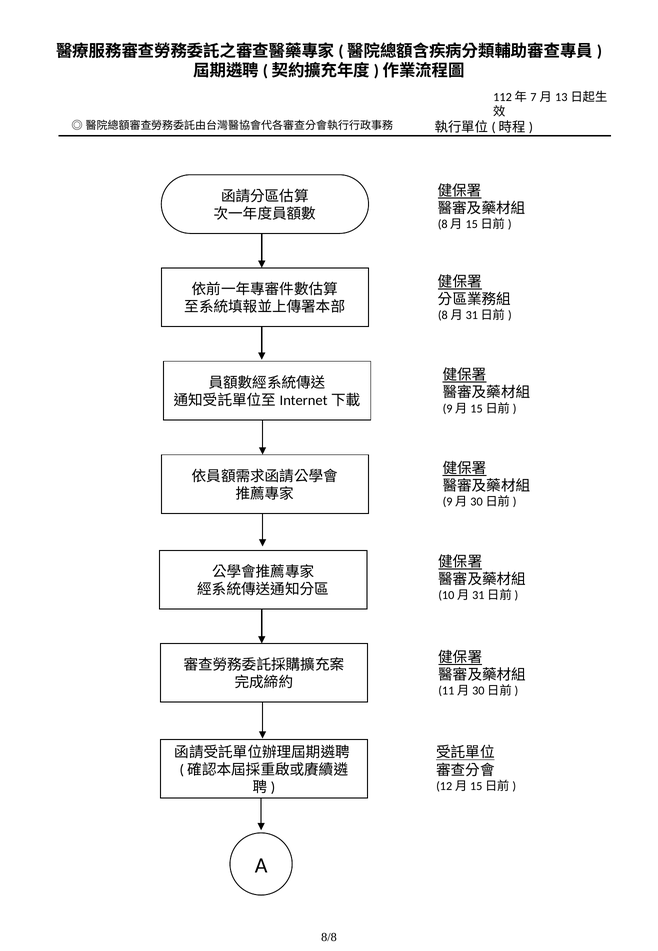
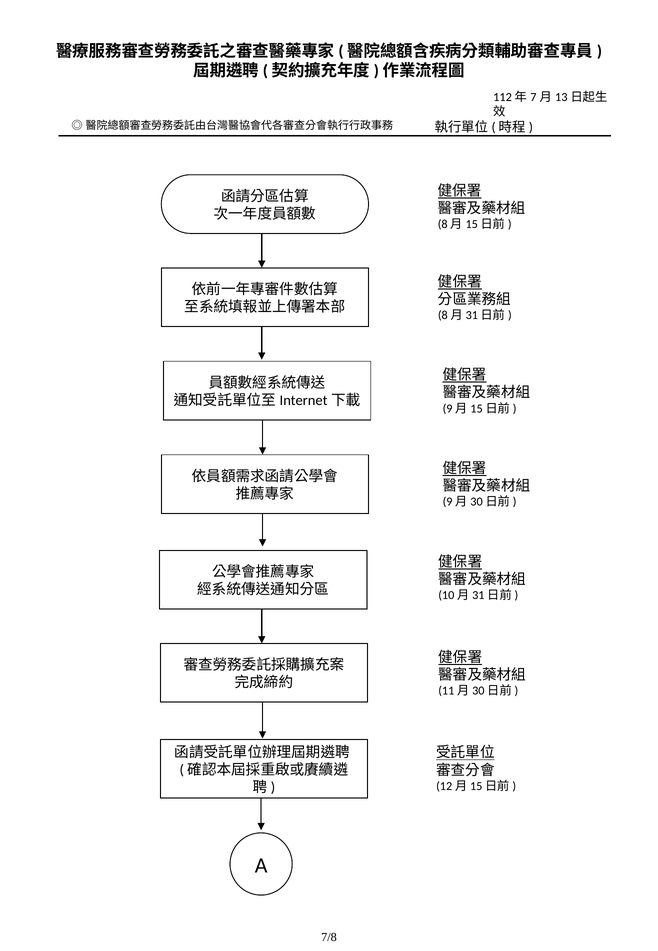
8/8: 8/8 -> 7/8 (329, 936)
